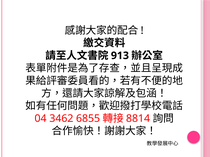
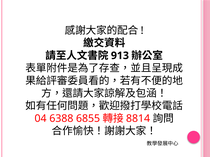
3462: 3462 -> 6388 (61, 119)
